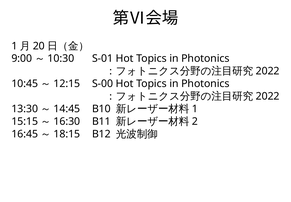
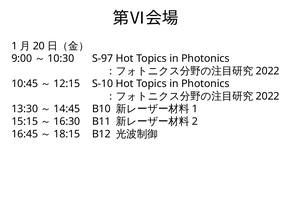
S-01: S-01 -> S-97 (103, 58)
S-00: S-00 -> S-10 (103, 83)
